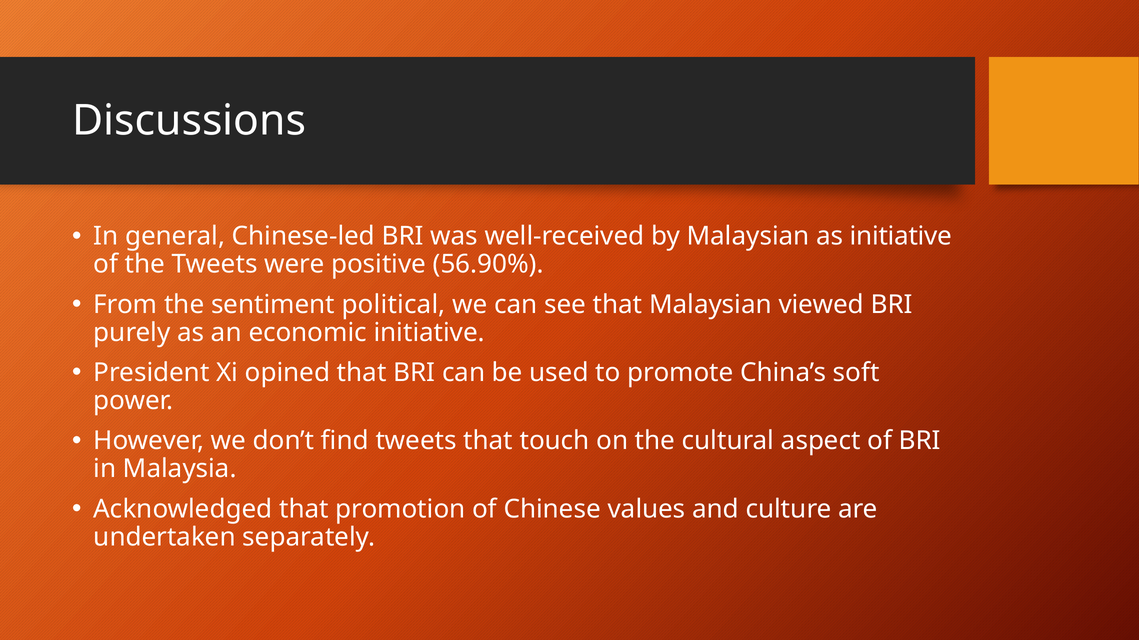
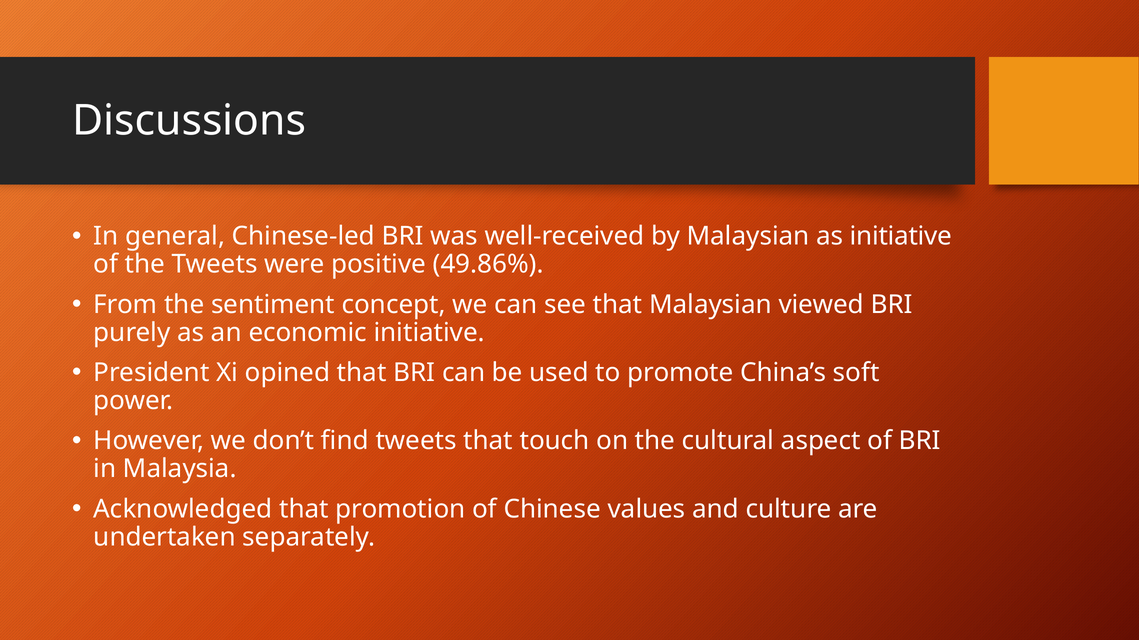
56.90%: 56.90% -> 49.86% (488, 265)
political: political -> concept (394, 305)
